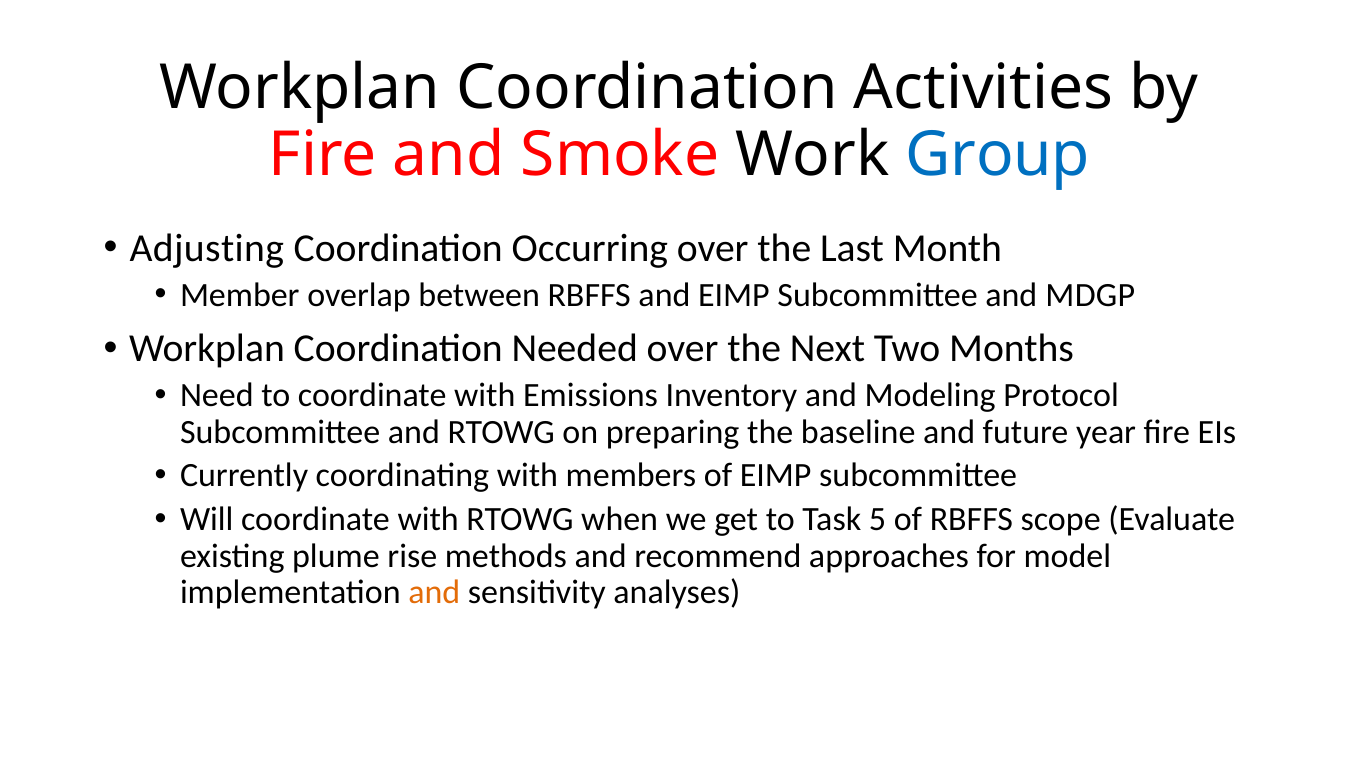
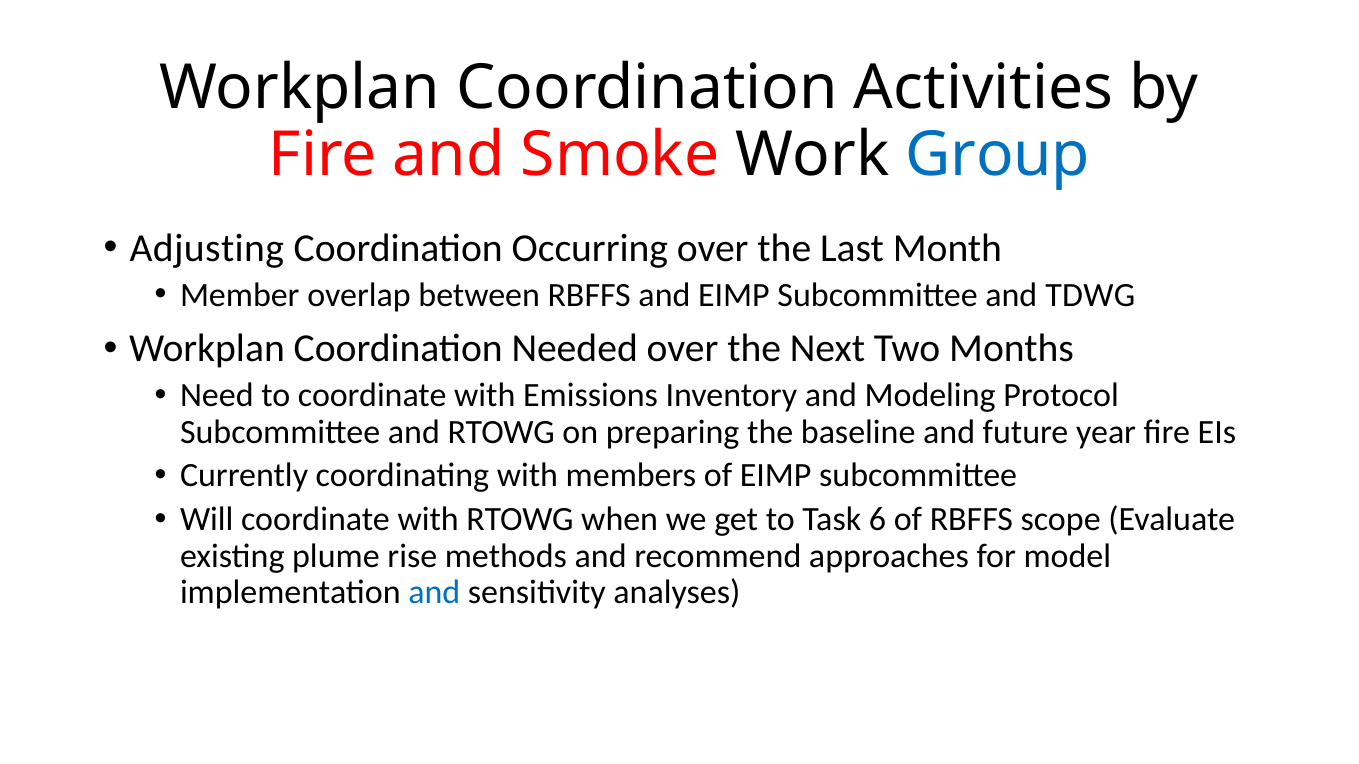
MDGP: MDGP -> TDWG (1090, 295)
5: 5 -> 6 (878, 520)
and colour: orange -> blue (434, 593)
